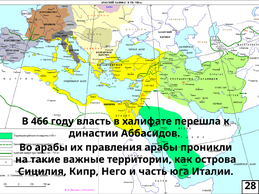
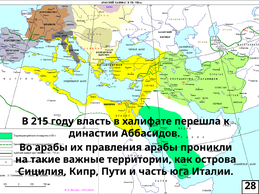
466: 466 -> 215 (40, 121)
Него: Него -> Пути (114, 172)
